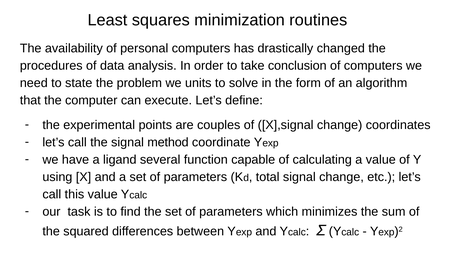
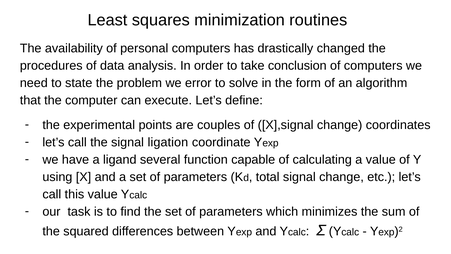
units: units -> error (198, 83)
method: method -> ligation (168, 142)
